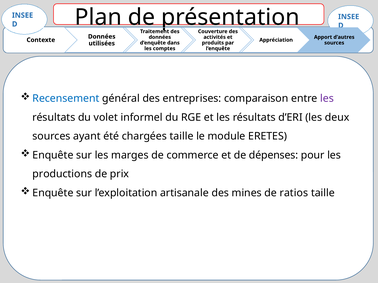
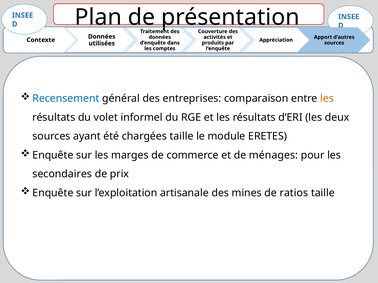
les colour: purple -> orange (327, 99)
dépenses: dépenses -> ménages (274, 155)
productions: productions -> secondaires (62, 174)
